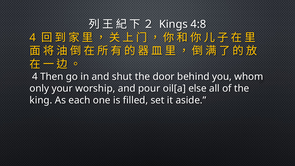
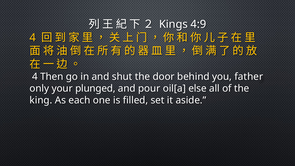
4:8: 4:8 -> 4:9 (198, 24)
whom: whom -> father (249, 77)
worship: worship -> plunged (95, 88)
